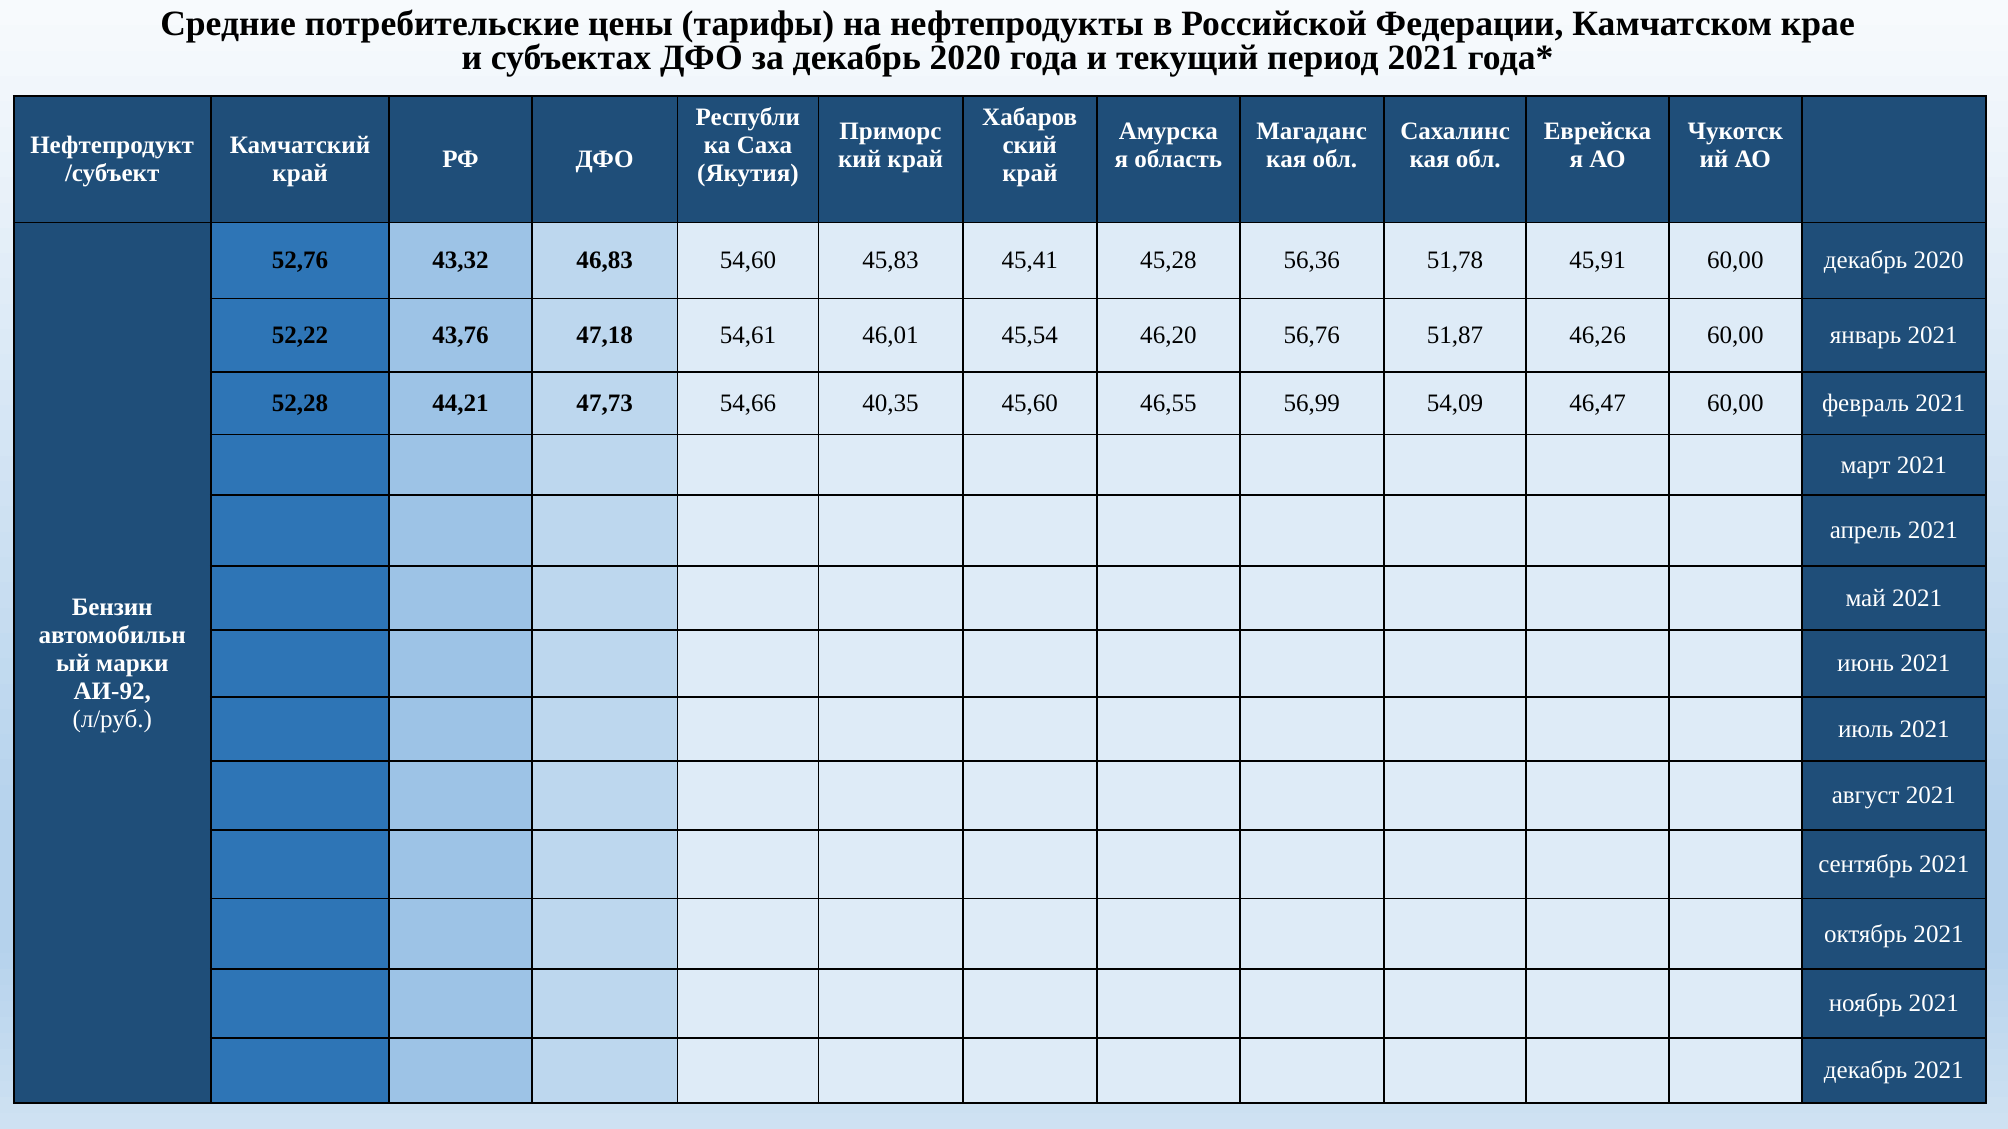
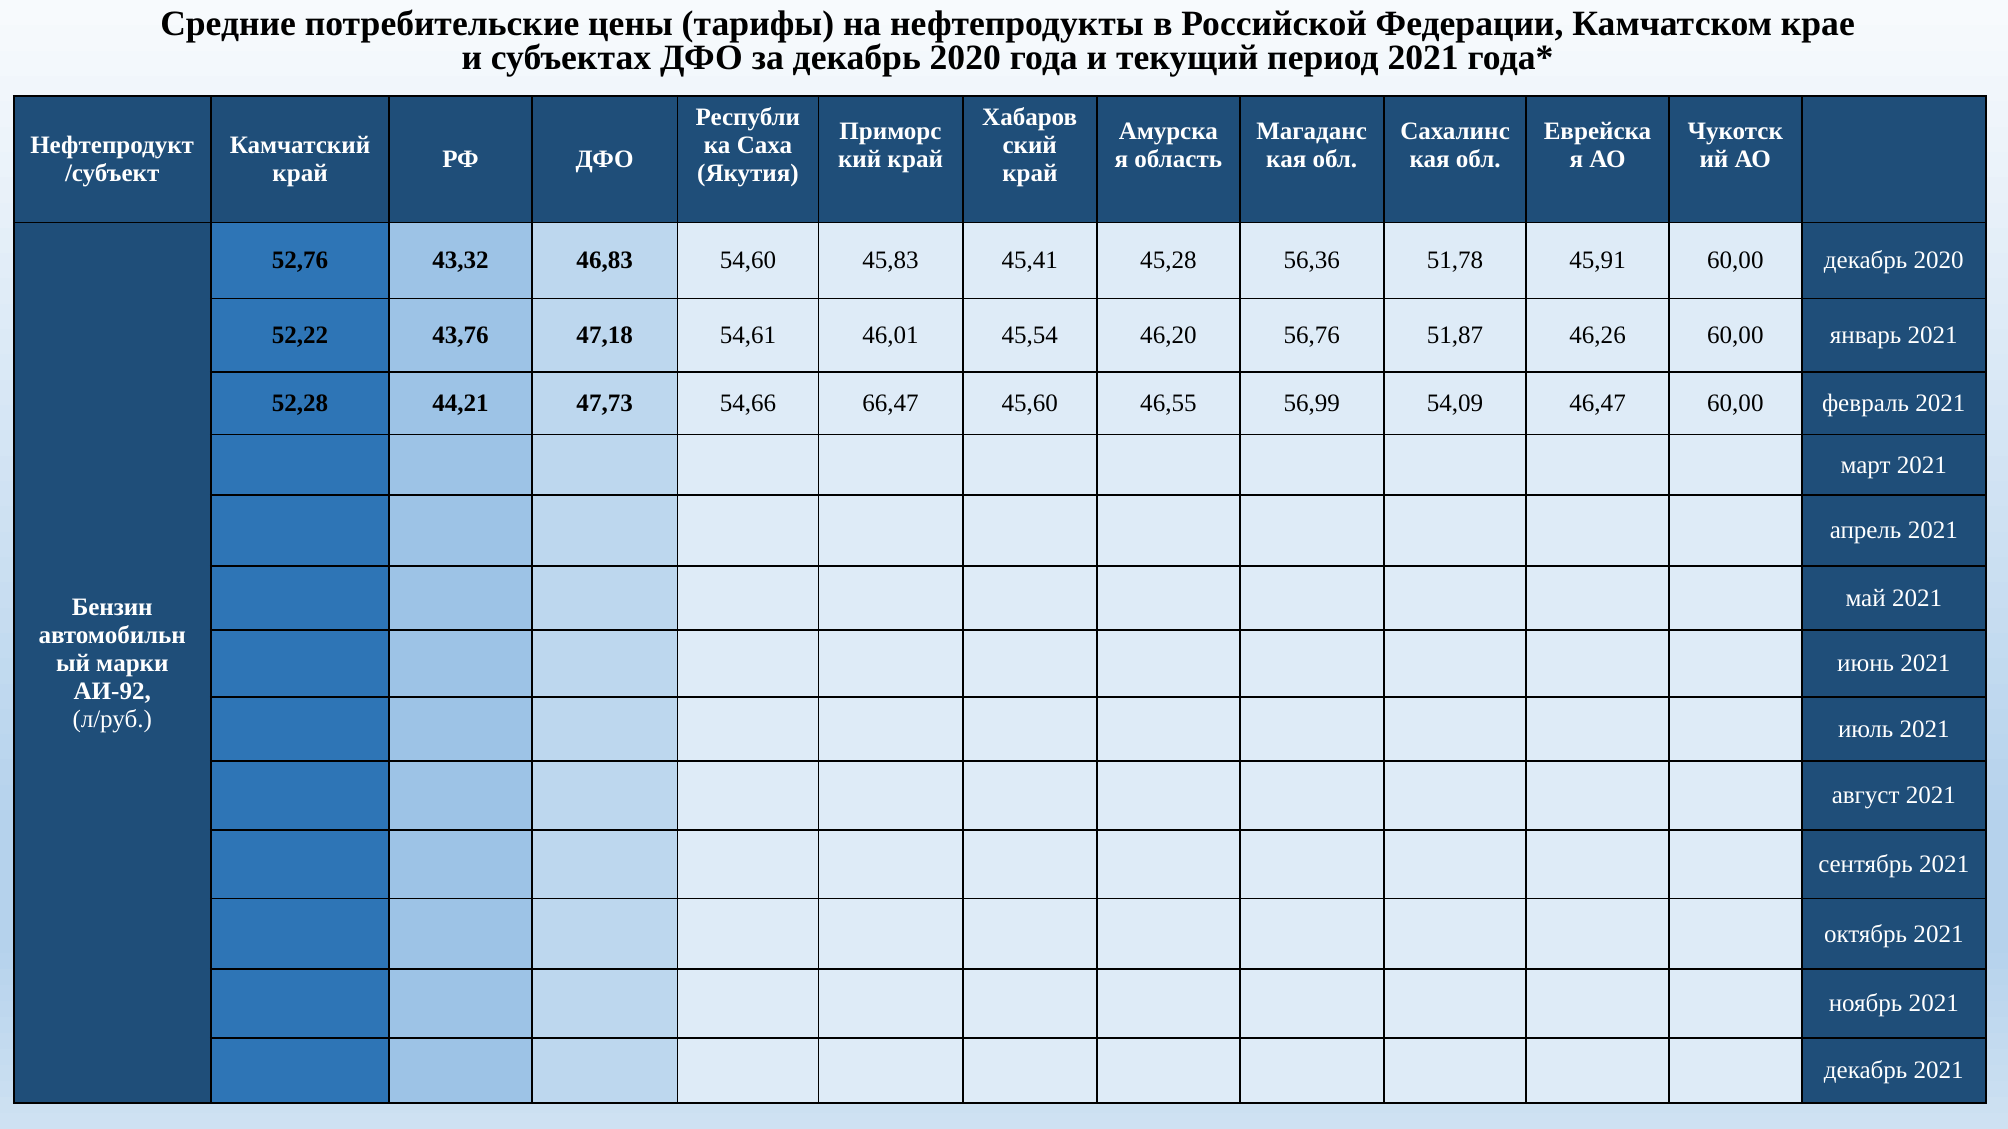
40,35: 40,35 -> 66,47 (891, 404)
